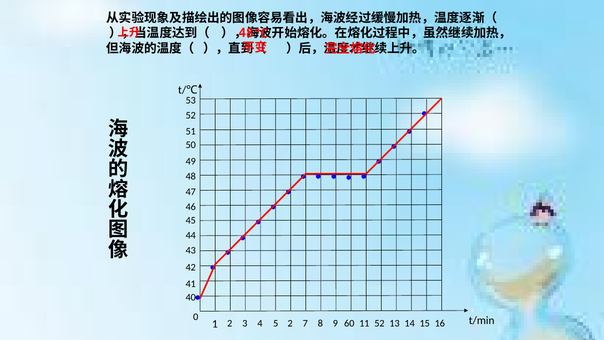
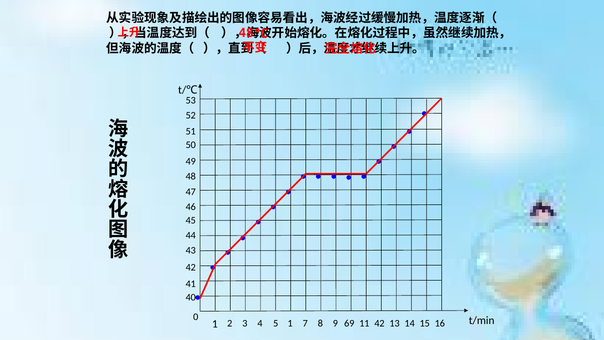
5 2: 2 -> 1 (290, 323)
60: 60 -> 69 (349, 323)
11 52: 52 -> 42 (379, 323)
